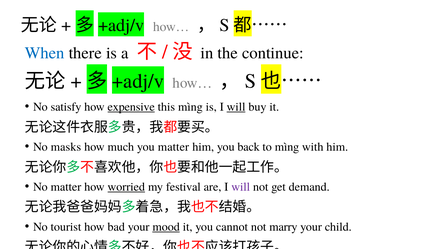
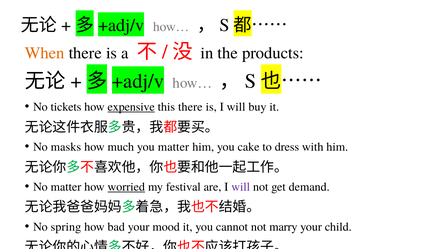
When colour: blue -> orange (45, 53)
continue: continue -> products (273, 53)
satisfy: satisfy -> tickets (66, 107)
this mìng: mìng -> there (190, 107)
will underline: present -> none (236, 107)
back: back -> cake (249, 147)
to mìng: mìng -> dress (287, 147)
tourist: tourist -> spring (66, 227)
mood underline: present -> none (166, 227)
